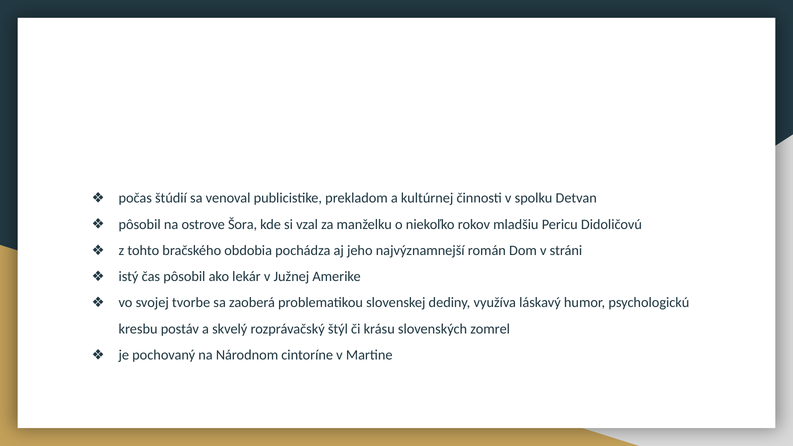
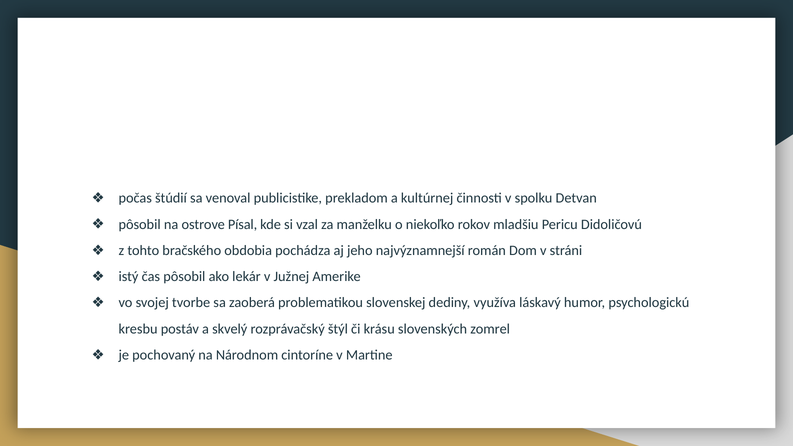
Šora: Šora -> Písal (243, 224)
